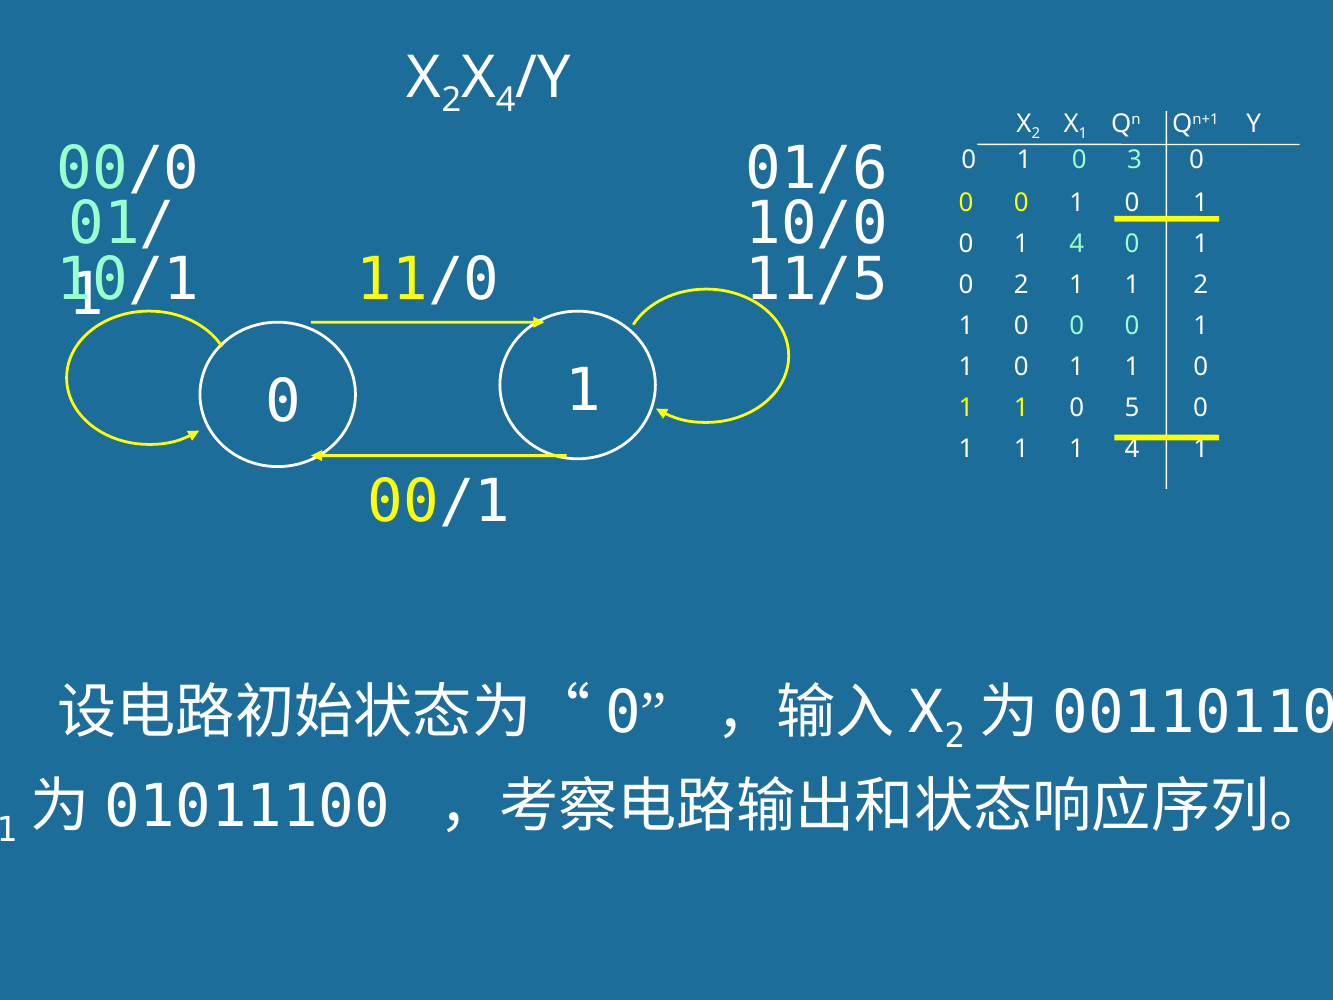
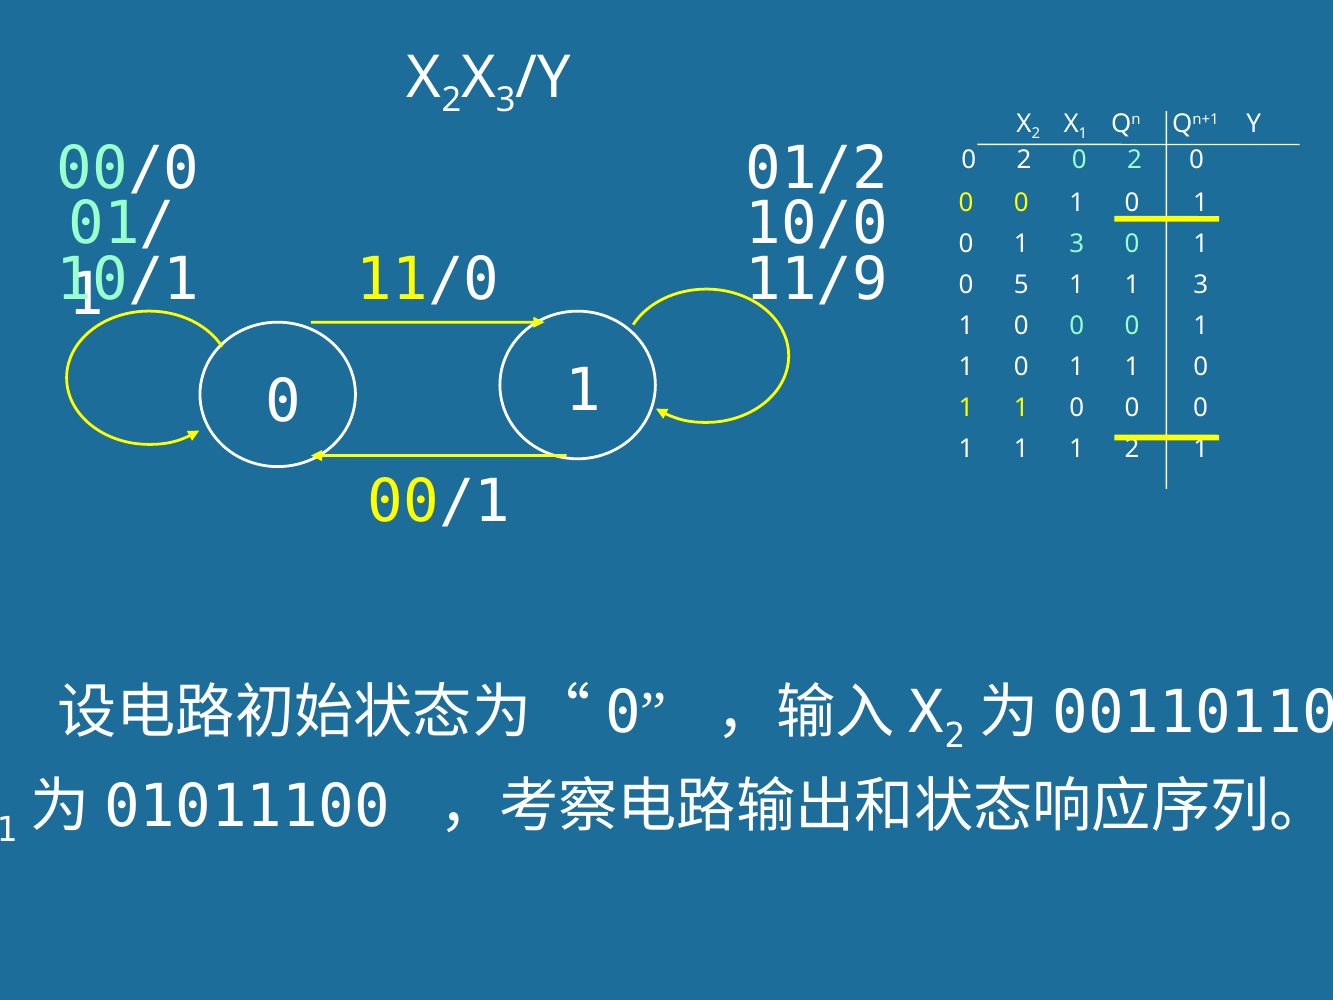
4: 4 -> 3 (506, 100)
01/6: 01/6 -> 01/2 (817, 168)
1: 1 -> 2 (1024, 160)
3: 3 -> 2 (1135, 160)
0 1 4: 4 -> 3 (1077, 244)
11/5: 11/5 -> 11/9 (817, 280)
0 2: 2 -> 5 (1021, 285)
1 1 2: 2 -> 3 (1201, 285)
1 1 0 5: 5 -> 0 (1132, 408)
1 1 4: 4 -> 2 (1132, 449)
